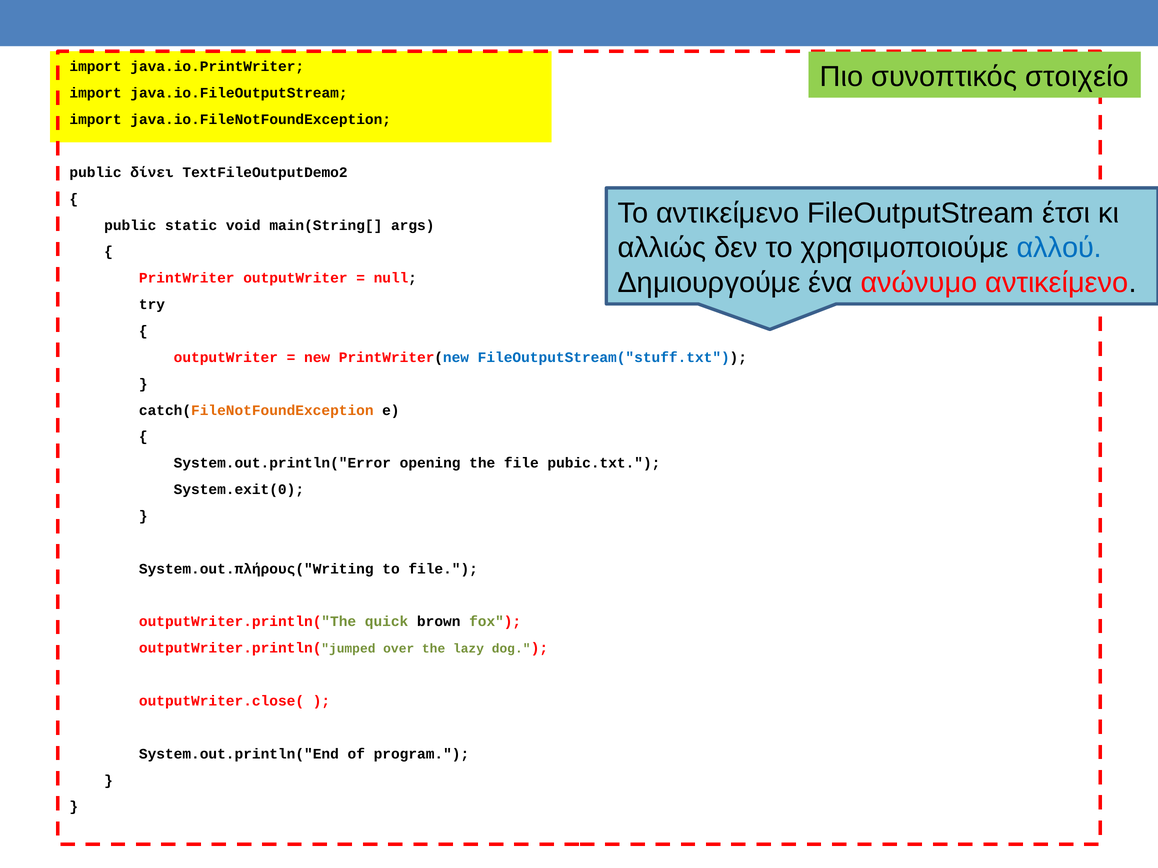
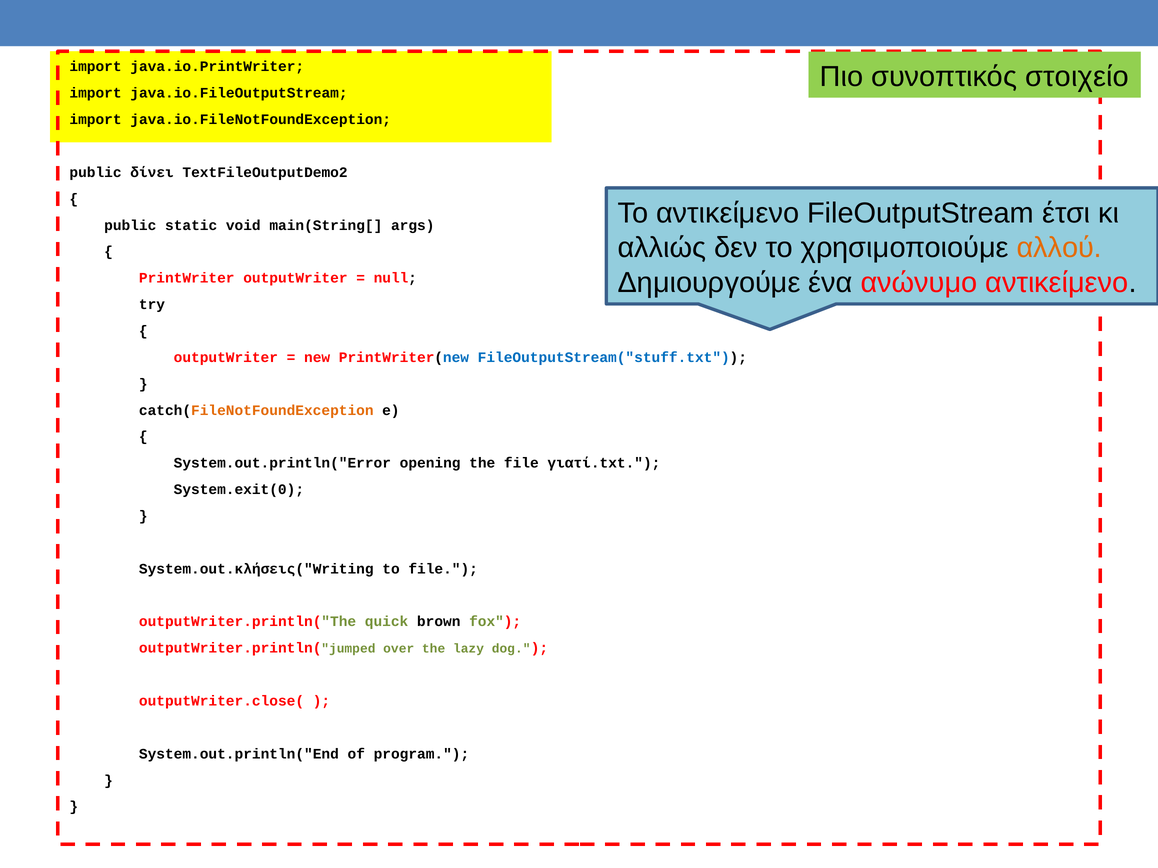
αλλού colour: blue -> orange (1059, 248)
pubic.txt: pubic.txt -> γιατί.txt (604, 463)
System.out.πλήρους("Writing: System.out.πλήρους("Writing -> System.out.κλήσεις("Writing (256, 569)
